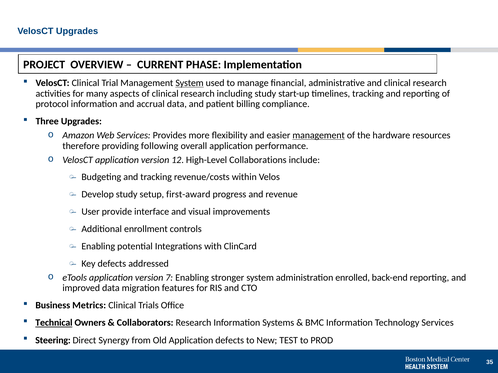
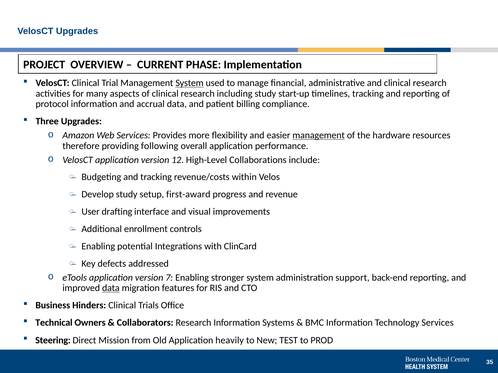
provide: provide -> drafting (117, 212)
enrolled: enrolled -> support (353, 278)
data underline: none -> present (111, 288)
Metrics: Metrics -> Hinders (89, 306)
Technical underline: present -> none (54, 323)
Synergy: Synergy -> Mission (114, 341)
Application defects: defects -> heavily (230, 341)
